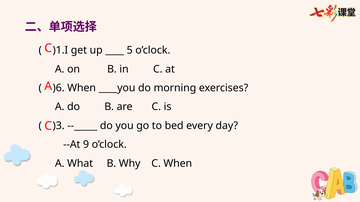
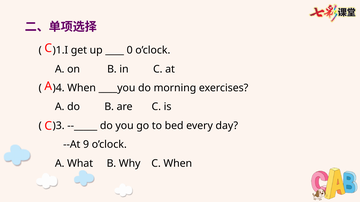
5: 5 -> 0 (130, 50)
)6: )6 -> )4 (59, 88)
